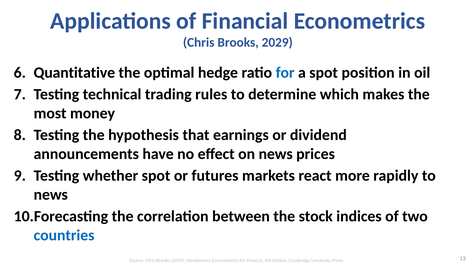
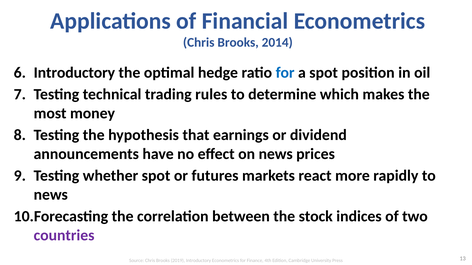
2029: 2029 -> 2014 (277, 42)
Quantitative: Quantitative -> Introductory (74, 73)
countries colour: blue -> purple (64, 236)
